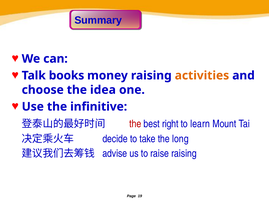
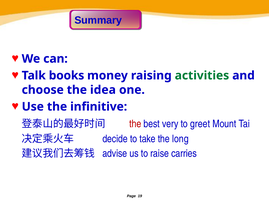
activities colour: orange -> green (202, 75)
right: right -> very (170, 124)
learn: learn -> greet (200, 124)
raise raising: raising -> carries (184, 153)
